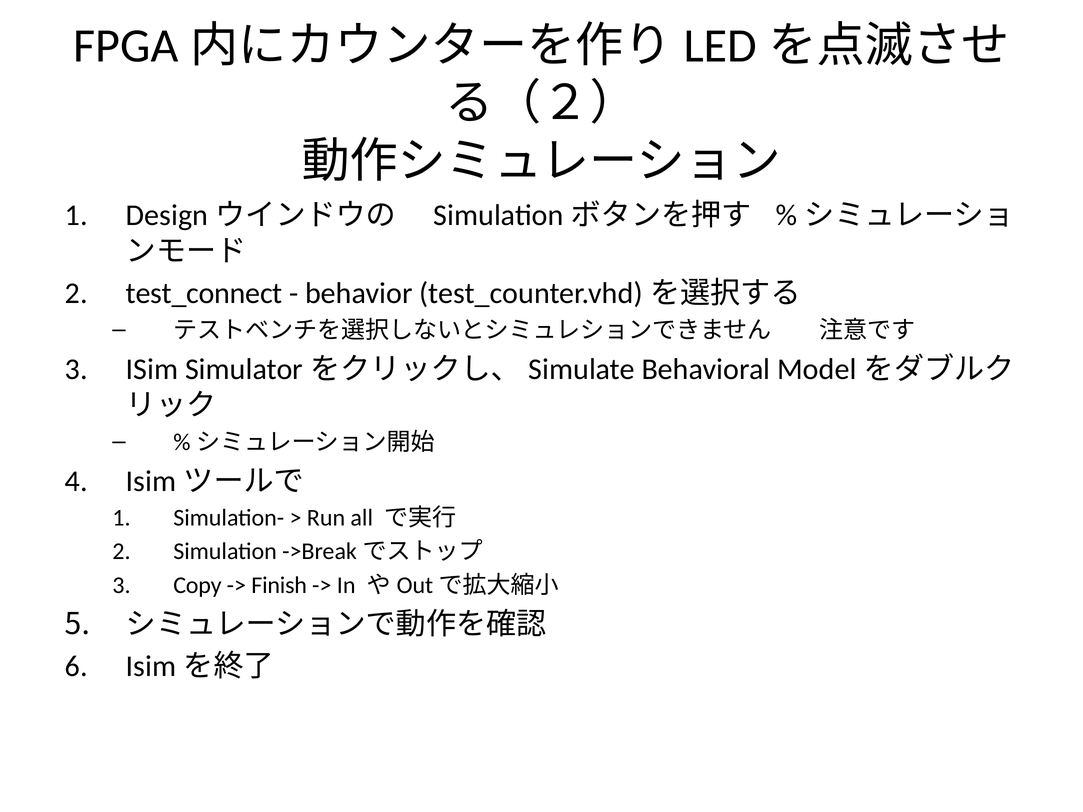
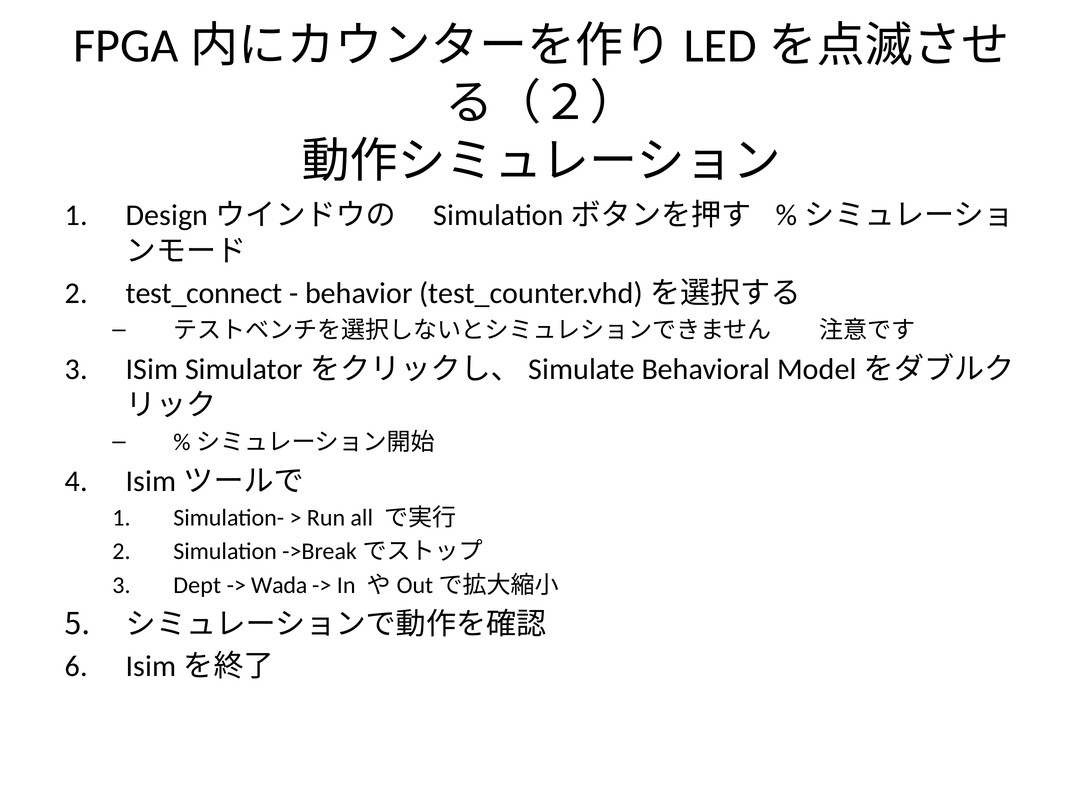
Copy: Copy -> Dept (197, 585)
Finish: Finish -> Wada (279, 585)
